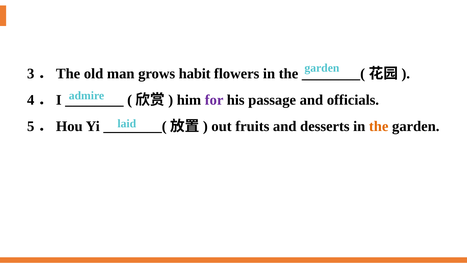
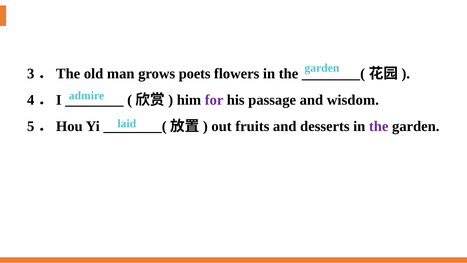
habit: habit -> poets (195, 74)
officials: officials -> wisdom (353, 100)
the colour: orange -> purple (379, 126)
